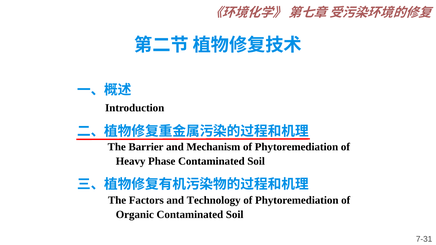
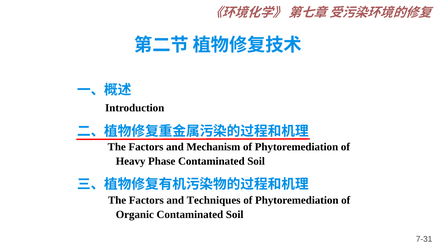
Barrier: Barrier -> Factors (146, 147)
Technology: Technology -> Techniques (214, 200)
